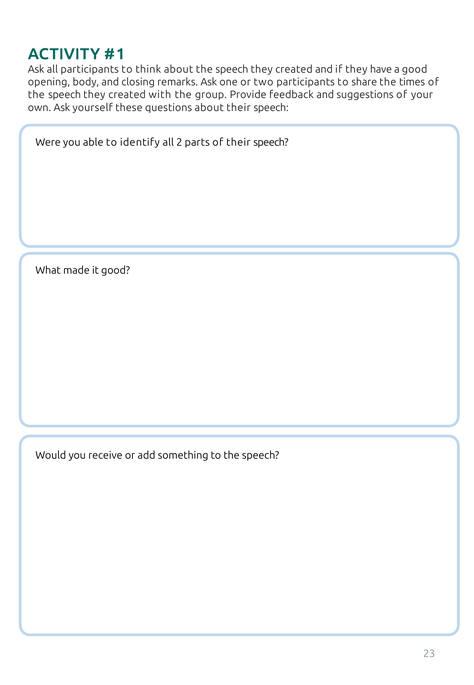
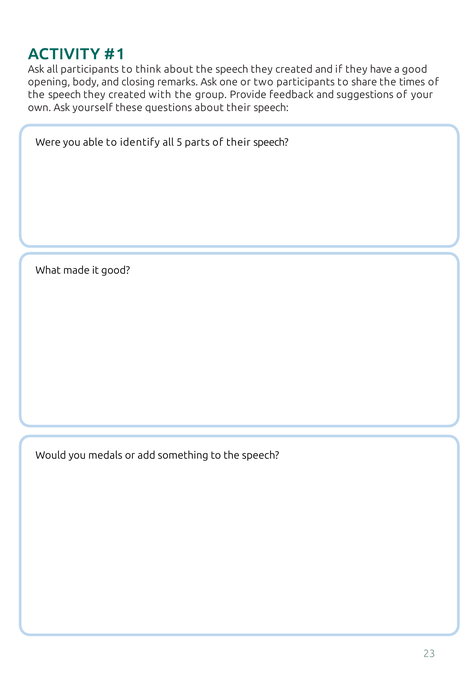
2: 2 -> 5 (179, 142)
receive: receive -> medals (105, 455)
